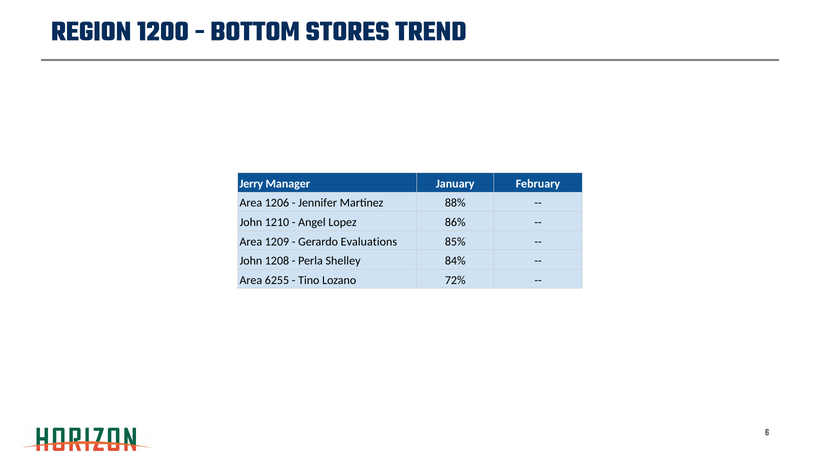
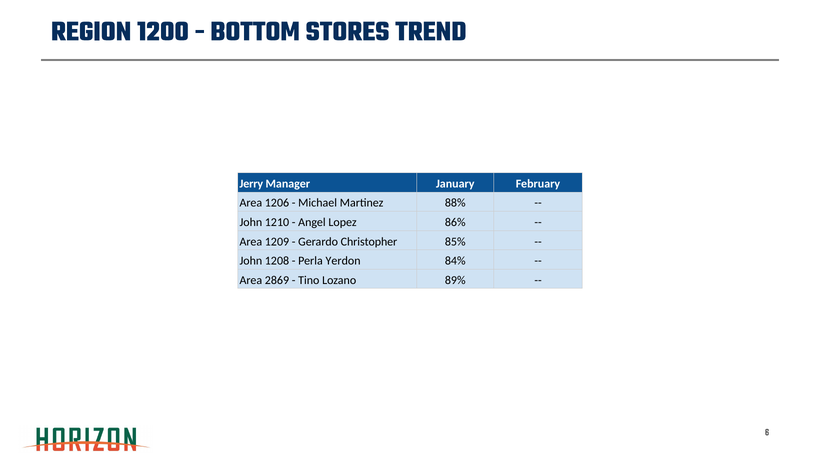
Jennifer: Jennifer -> Michael (318, 203)
Evaluations: Evaluations -> Christopher (369, 242)
Shelley: Shelley -> Yerdon (343, 261)
6255: 6255 -> 2869 (277, 280)
72%: 72% -> 89% (455, 280)
